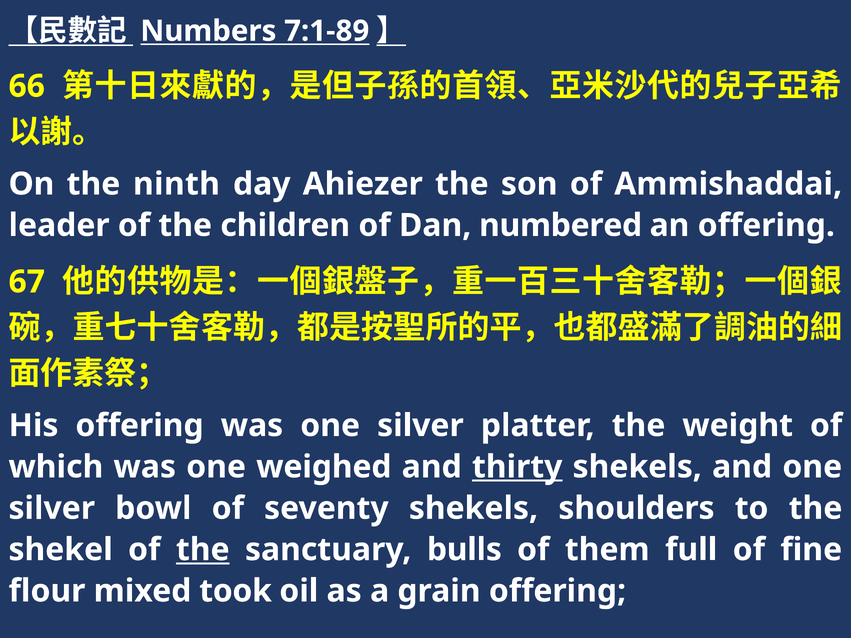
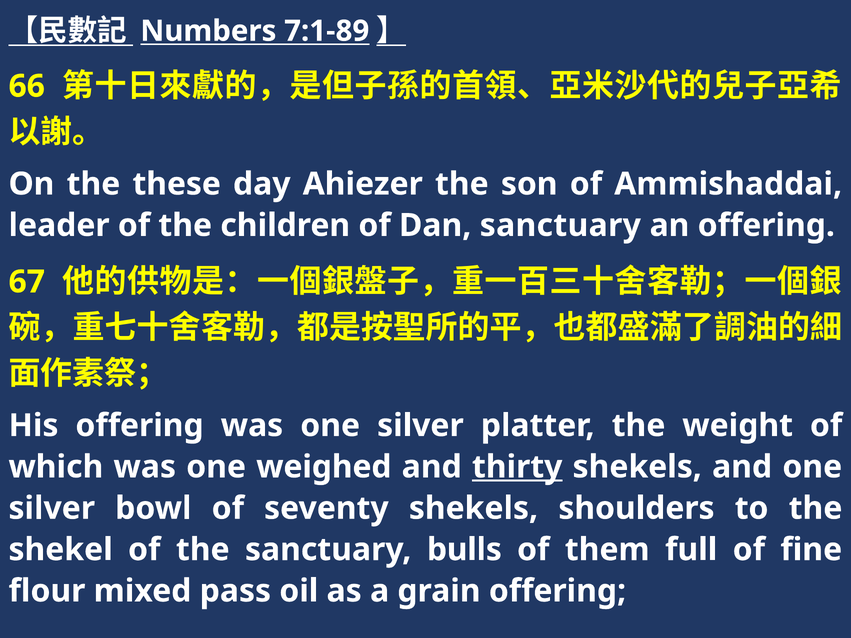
ninth: ninth -> these (177, 184)
Dan numbered: numbered -> sanctuary (560, 225)
the underline: present -> none (203, 550)
took: took -> pass (235, 591)
